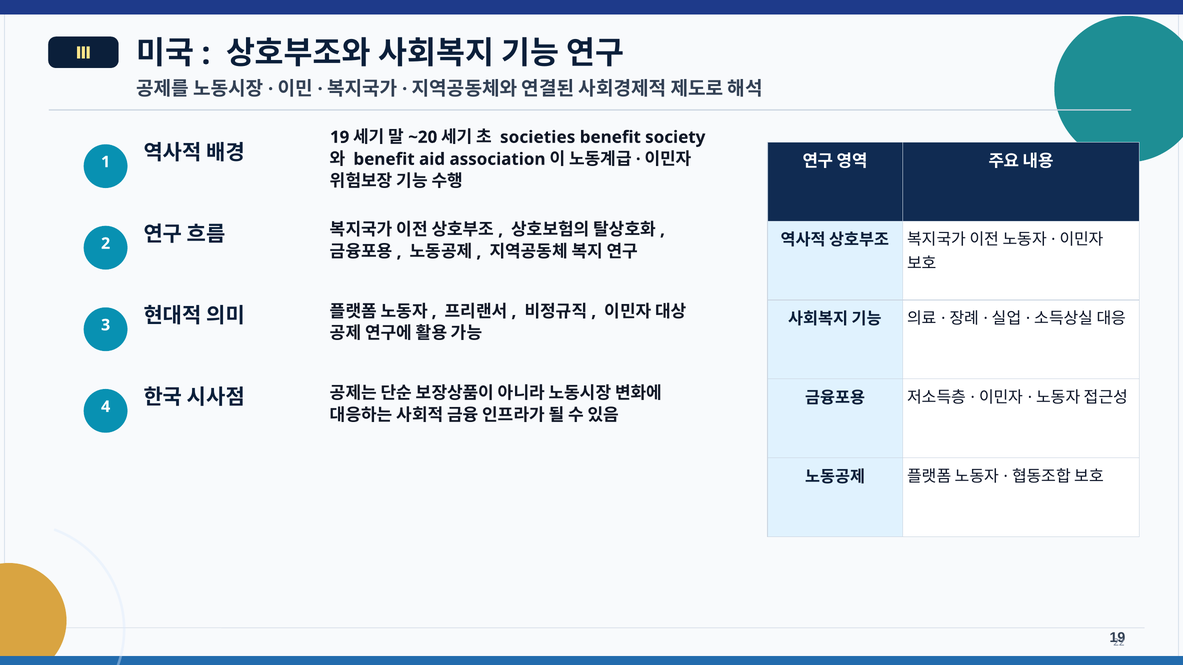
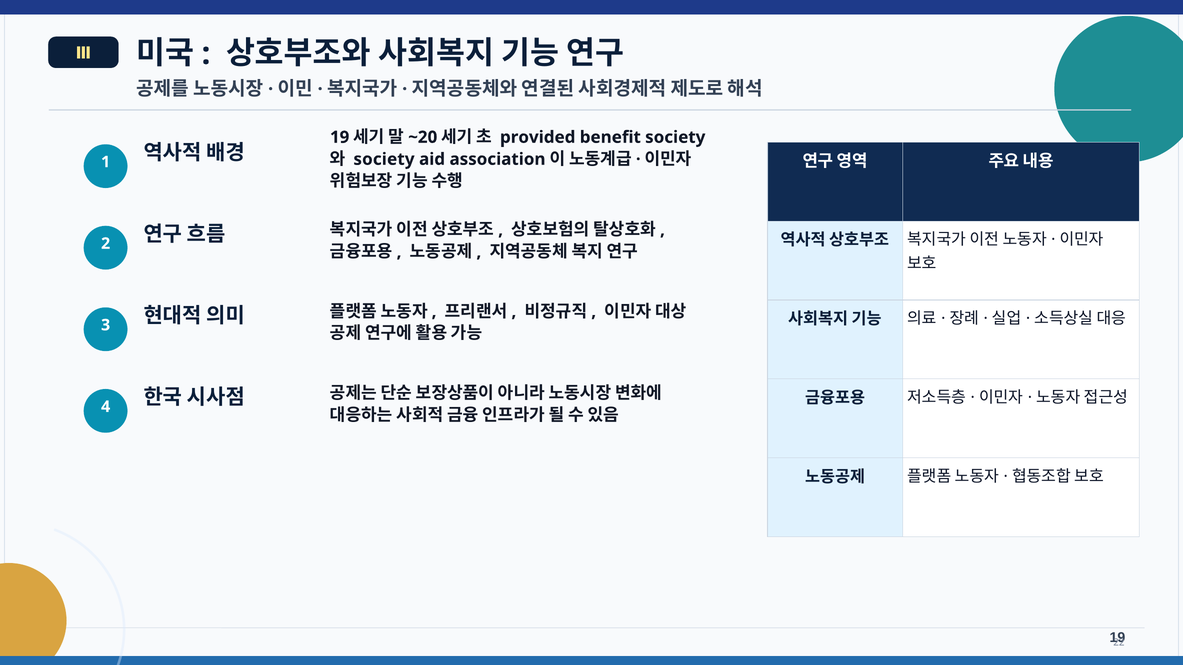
societies: societies -> provided (538, 137)
benefit: benefit -> society (384, 159)
